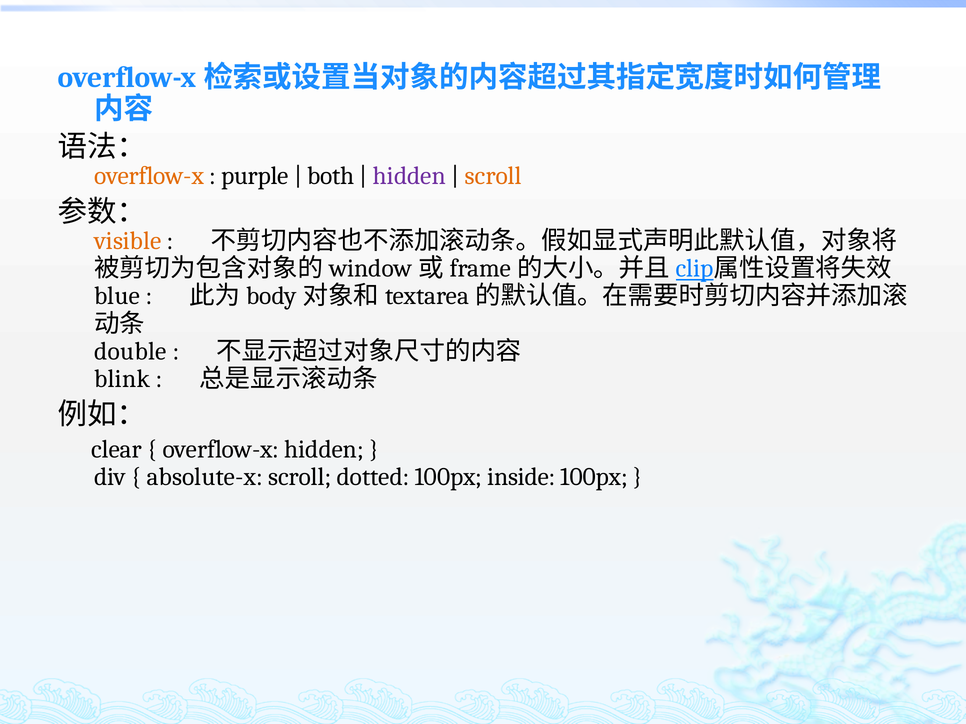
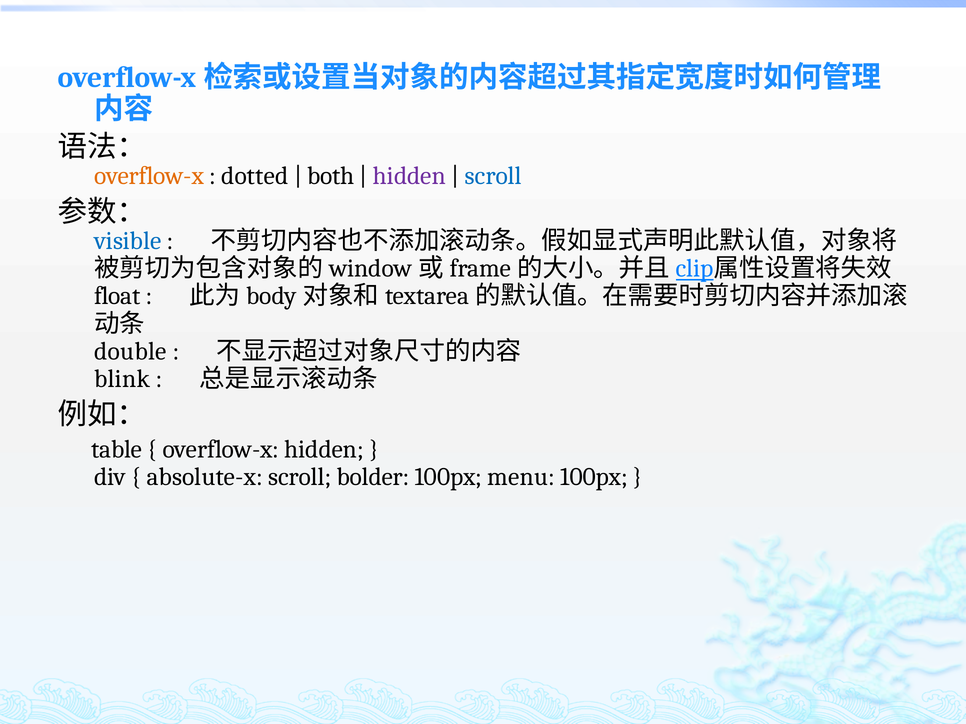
purple: purple -> dotted (255, 176)
scroll colour: orange -> blue (493, 176)
visible colour: orange -> blue (128, 241)
blue: blue -> float (117, 296)
clear: clear -> table (117, 450)
dotted: dotted -> bolder (373, 477)
inside: inside -> menu (521, 477)
